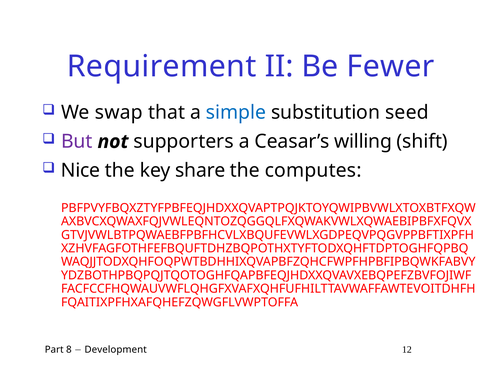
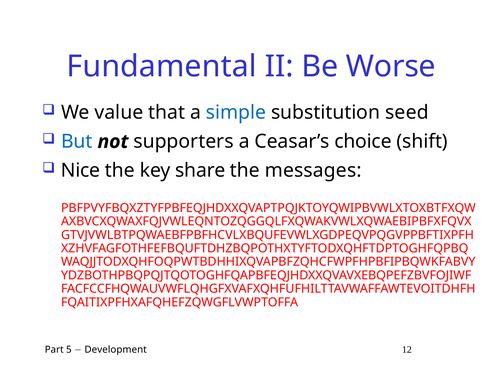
Requirement: Requirement -> Fundamental (162, 66)
Fewer: Fewer -> Worse (391, 66)
swap: swap -> value (119, 112)
But colour: purple -> blue (77, 141)
willing: willing -> choice (363, 141)
computes: computes -> messages (313, 170)
8: 8 -> 5 (69, 349)
